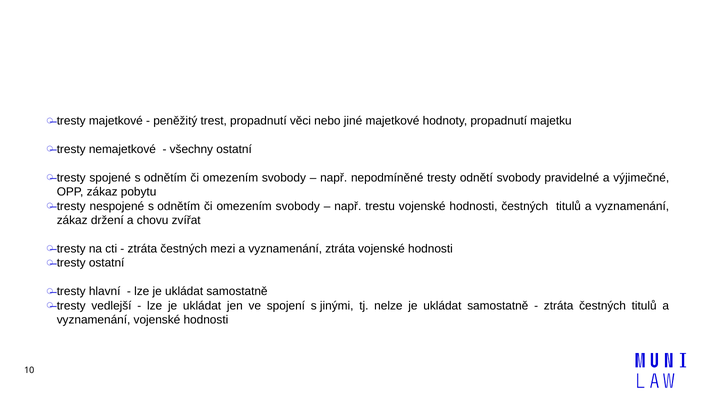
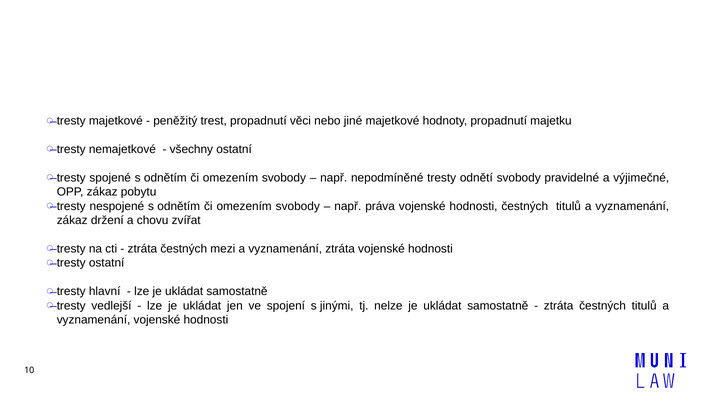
trestu: trestu -> práva (380, 206)
